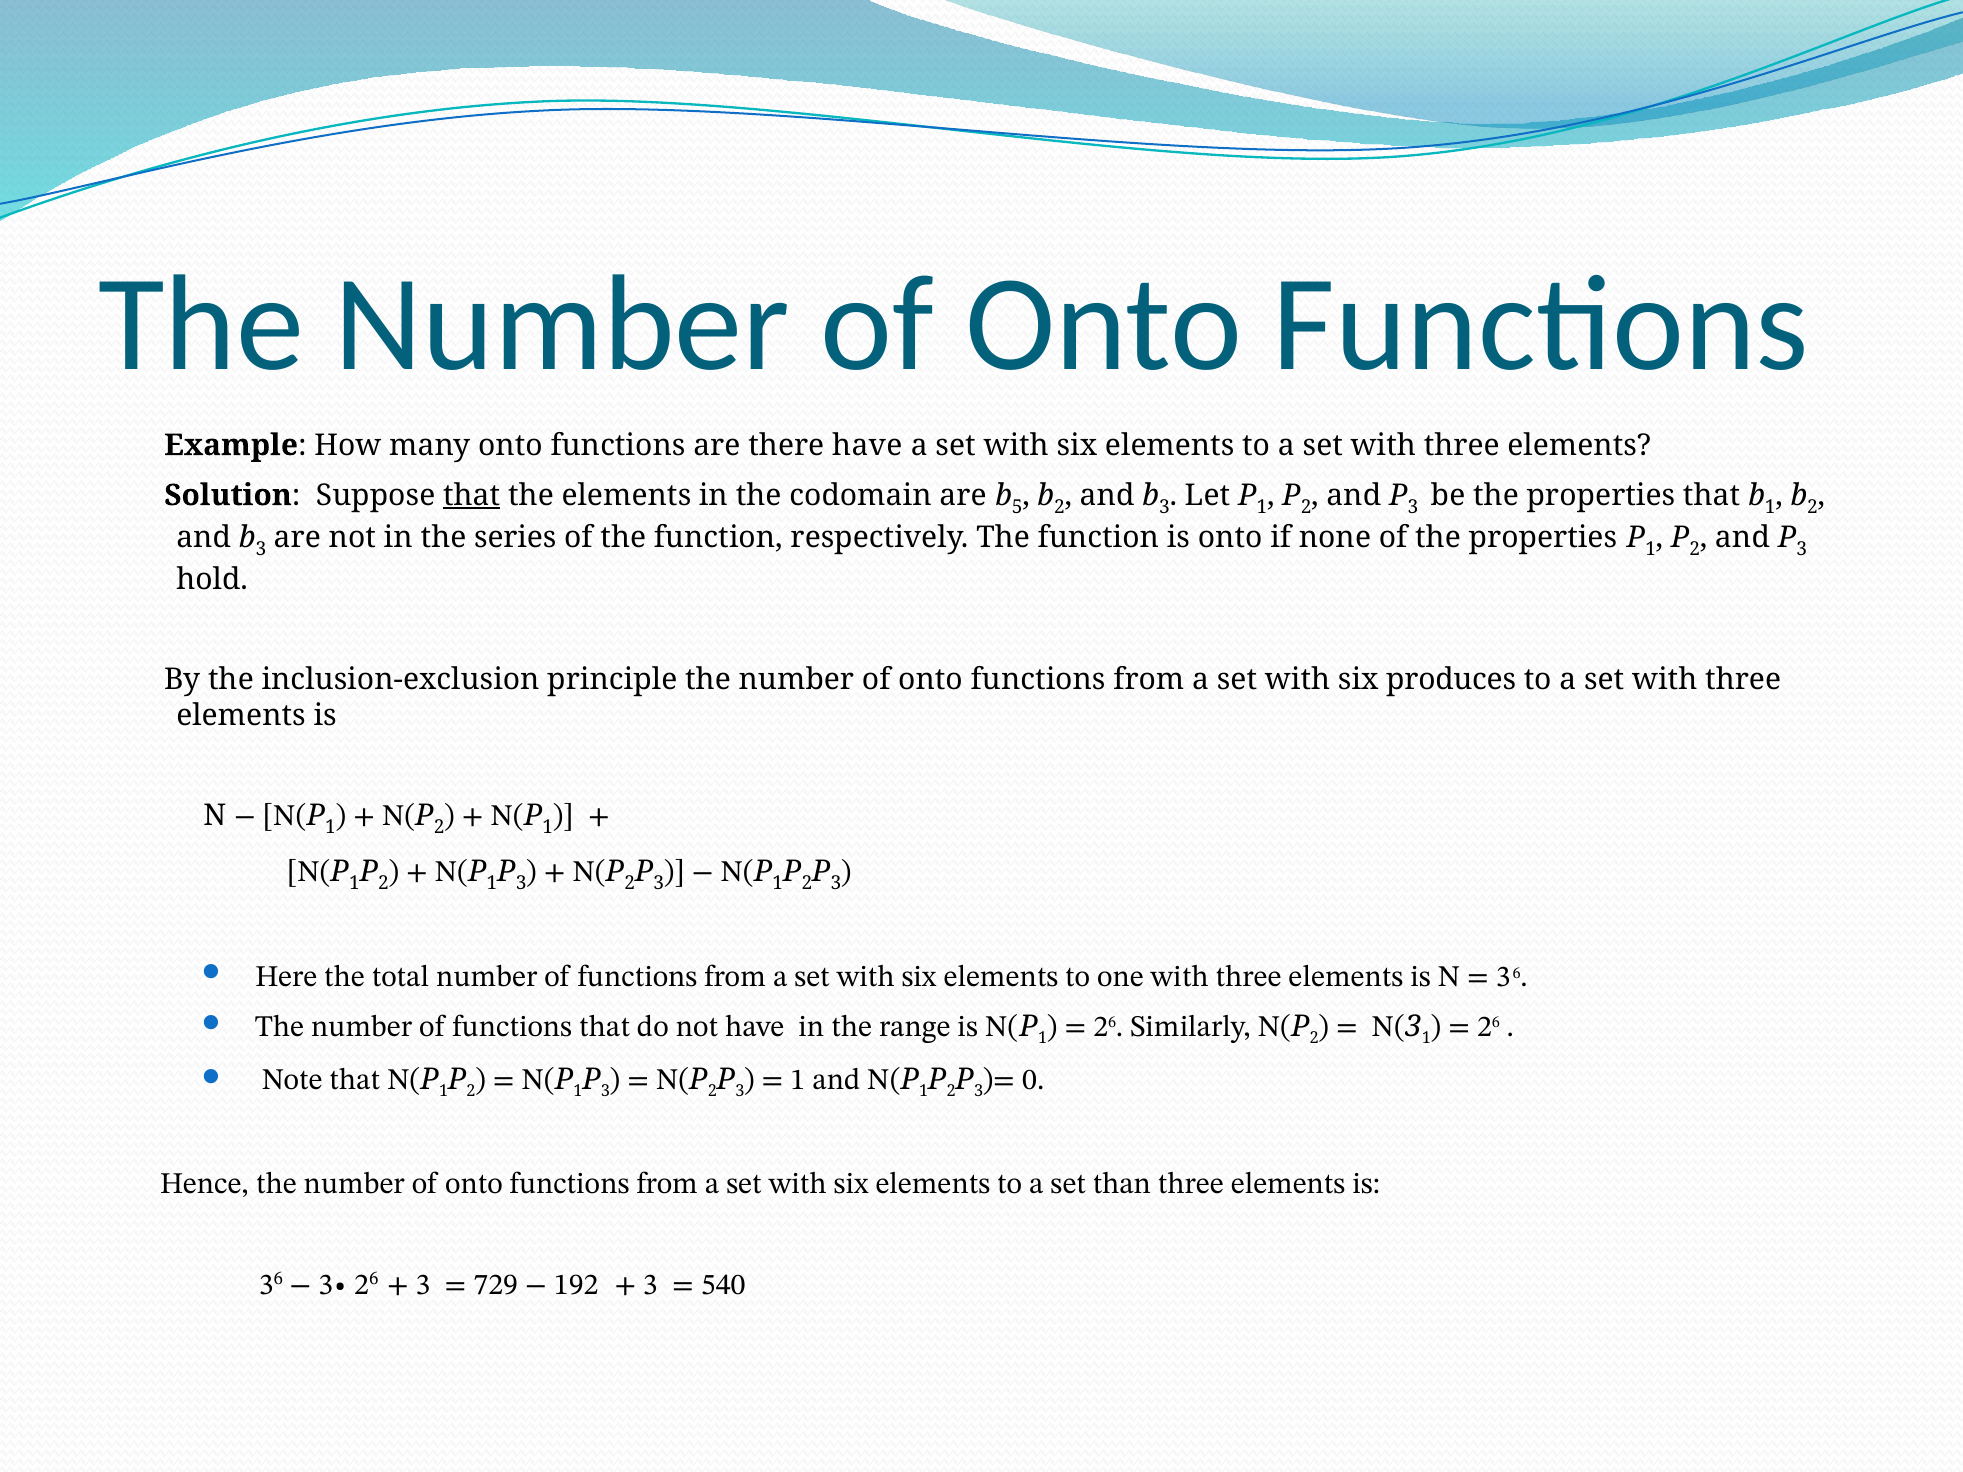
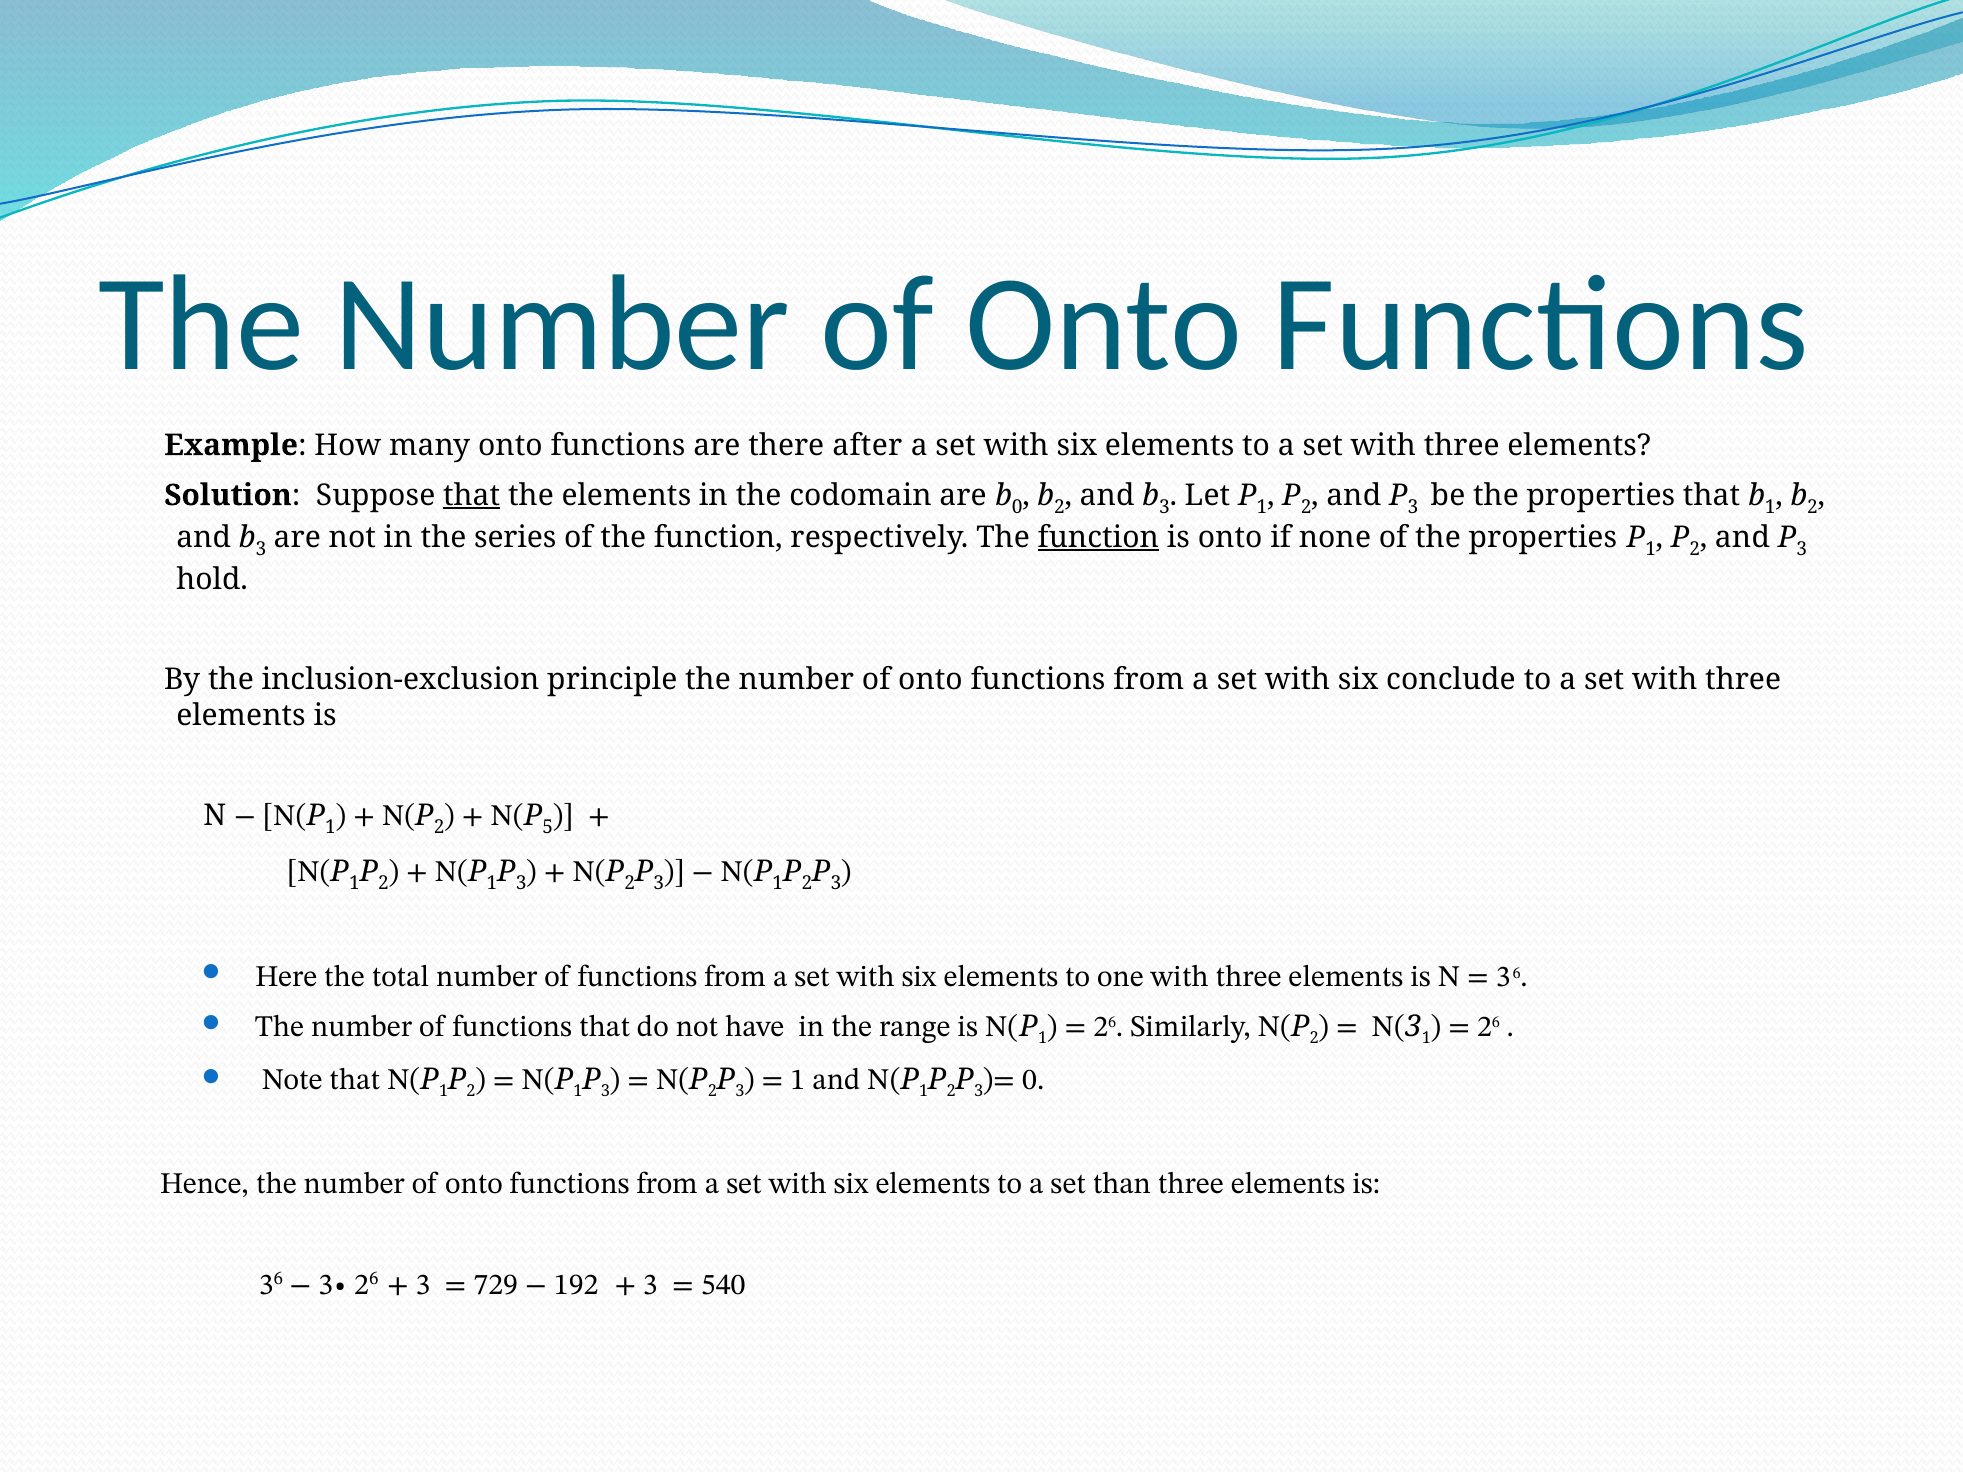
there have: have -> after (867, 445)
5: 5 -> 0 (1017, 507)
function underline: none -> present (1098, 537)
produces: produces -> conclude (1451, 680)
1: 1 -> 5 (548, 828)
